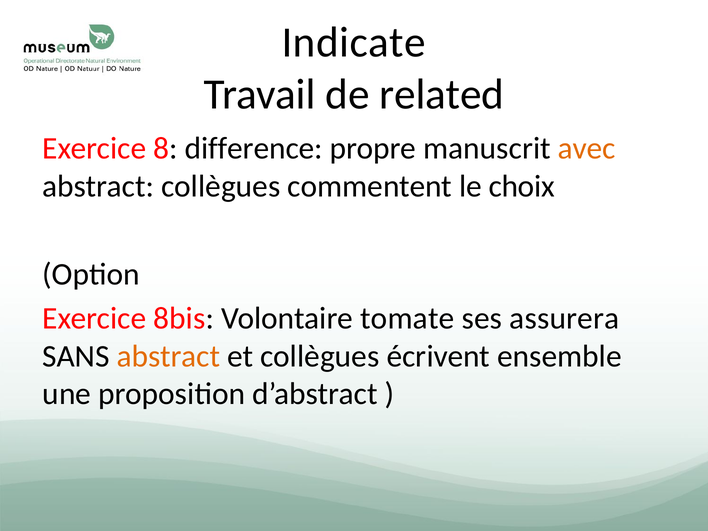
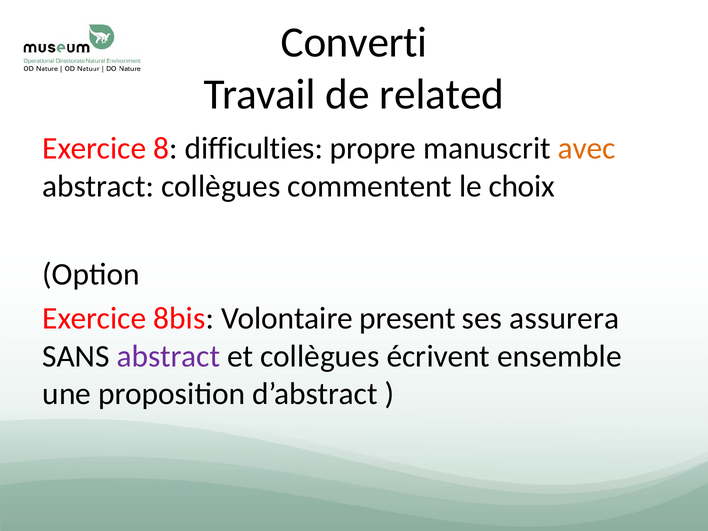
Indicate: Indicate -> Converti (354, 43)
difference: difference -> difficulties (254, 149)
tomate: tomate -> present (408, 319)
abstract colour: orange -> purple (168, 356)
